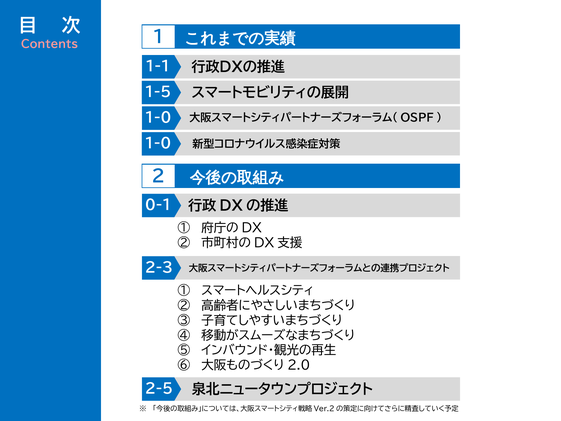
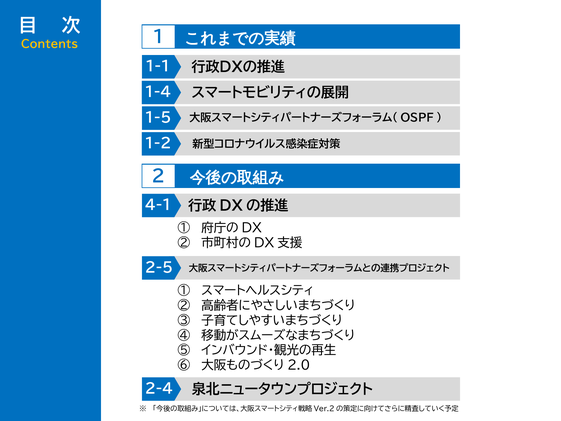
Contents colour: pink -> yellow (49, 44)
1-5: 1-5 -> 1-4 (158, 92)
1-0: 1-0 -> 1-5 (158, 118)
1-0: 1-0 -> 1-2 (158, 144)
0-1: 0-1 -> 4-1 (158, 205)
2-3: 2-3 -> 2-5 (159, 268)
2-5: 2-5 -> 2-4 (159, 389)
